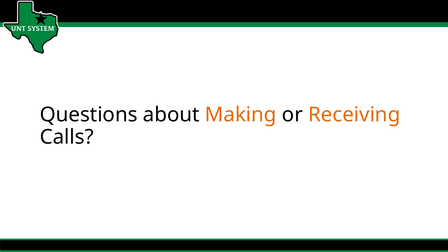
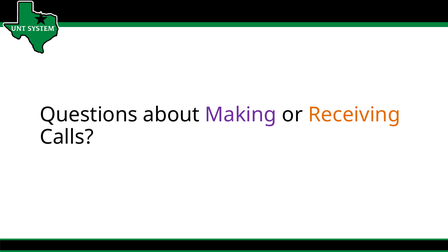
Making colour: orange -> purple (241, 115)
